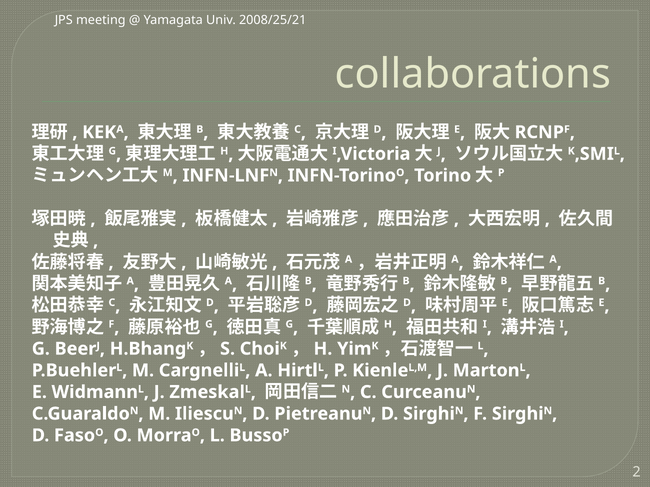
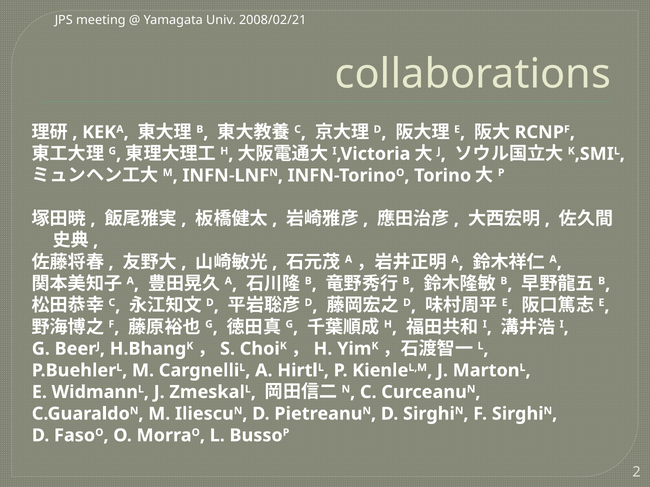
2008/25/21: 2008/25/21 -> 2008/02/21 (273, 20)
